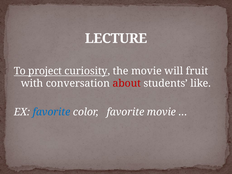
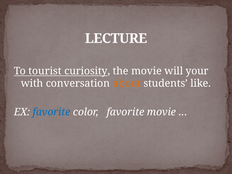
project: project -> tourist (45, 71)
fruit: fruit -> your (197, 71)
about colour: red -> orange (127, 83)
